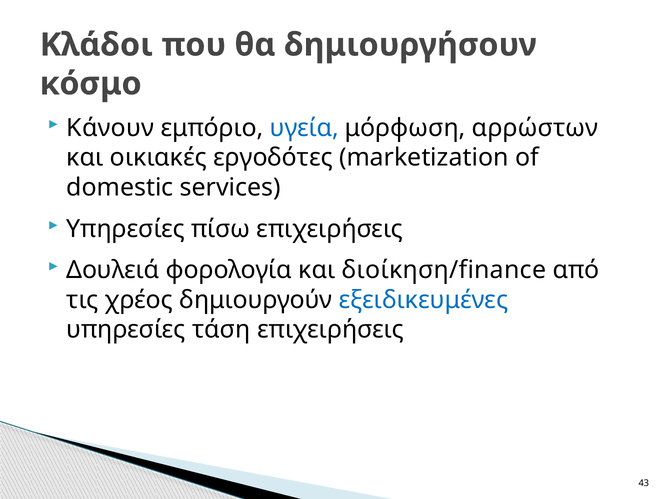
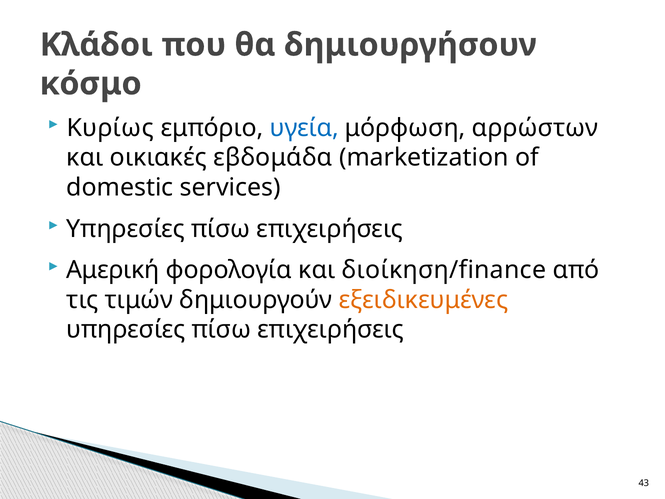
Κάνουν: Κάνουν -> Κυρίως (110, 128)
εργοδότες: εργοδότες -> εβδομάδα (273, 158)
Δουλειά: Δουλειά -> Αμερική (113, 270)
χρέος: χρέος -> τιμών (139, 300)
εξειδικευμένες colour: blue -> orange (423, 300)
τάση: τάση -> πίσω (221, 330)
